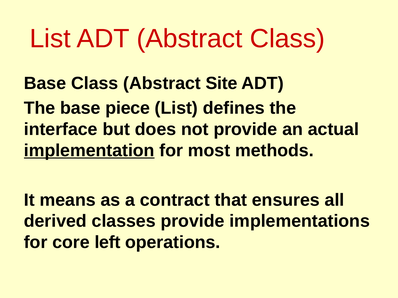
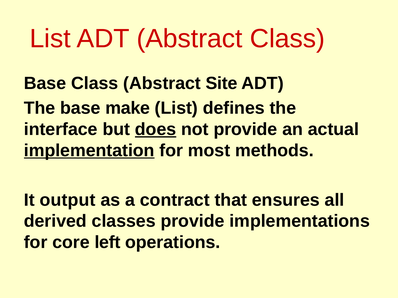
piece: piece -> make (128, 108)
does underline: none -> present (156, 129)
means: means -> output (68, 200)
